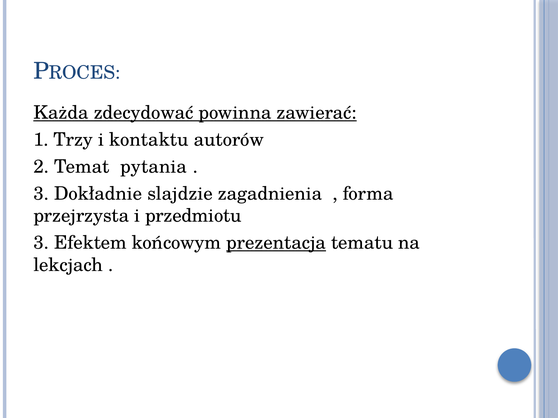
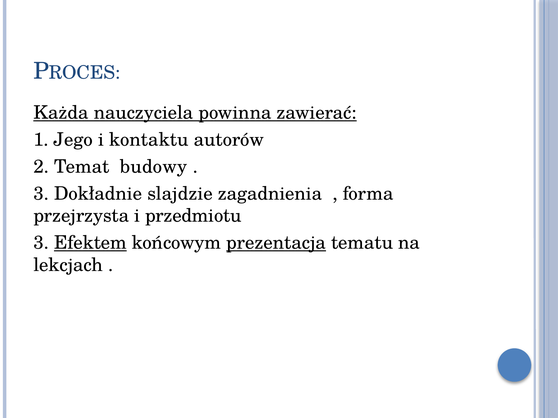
zdecydować: zdecydować -> nauczyciela (144, 113)
Trzy: Trzy -> Jego (73, 140)
pytania: pytania -> budowy (154, 167)
Efektem underline: none -> present (90, 243)
